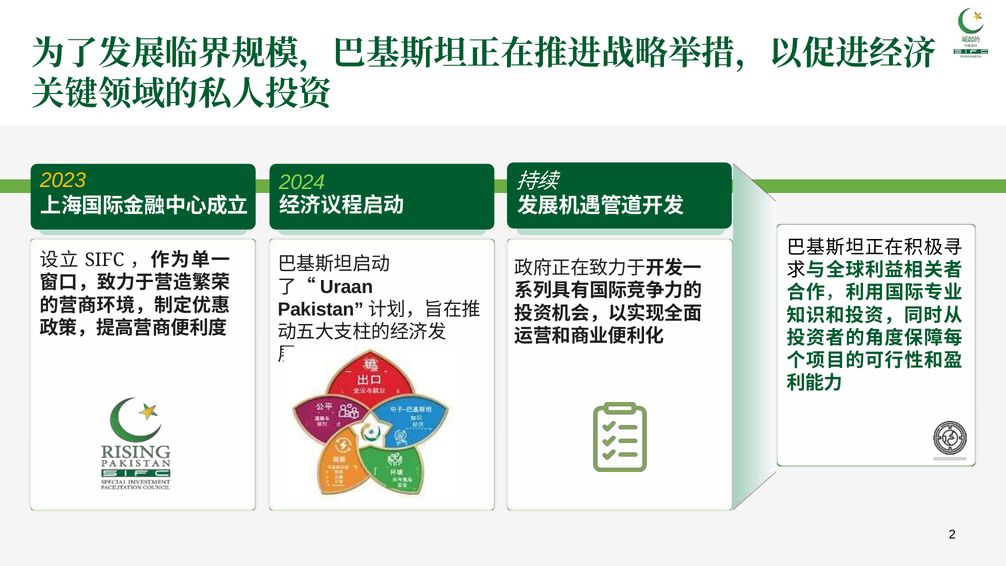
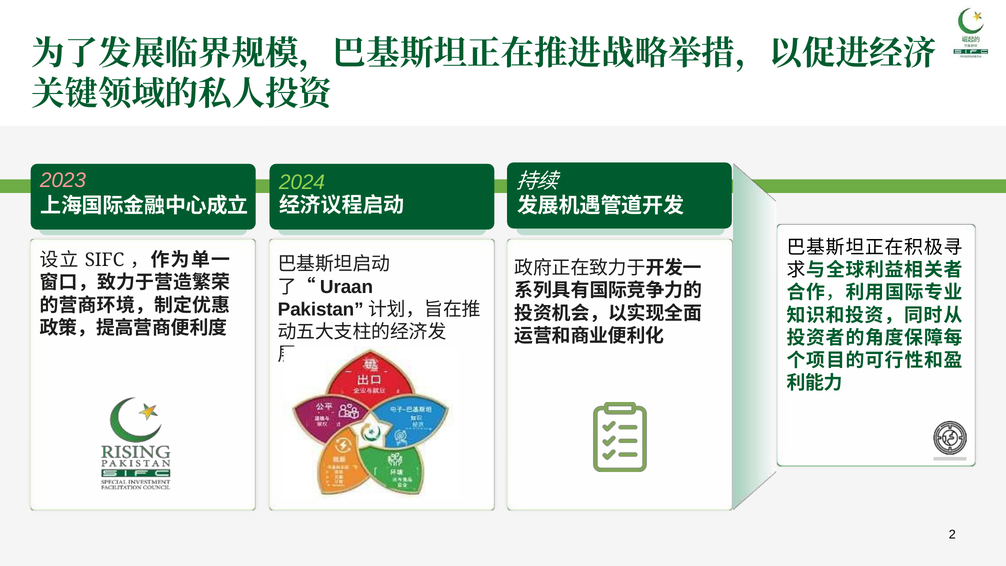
2023 colour: yellow -> pink (63, 180)
